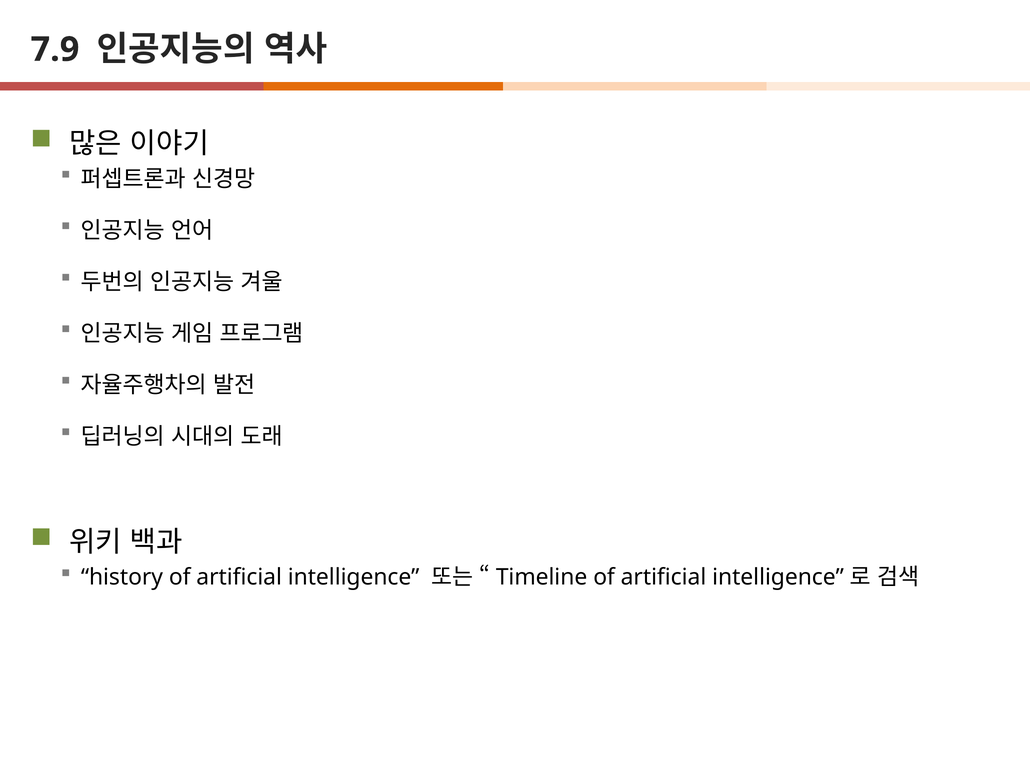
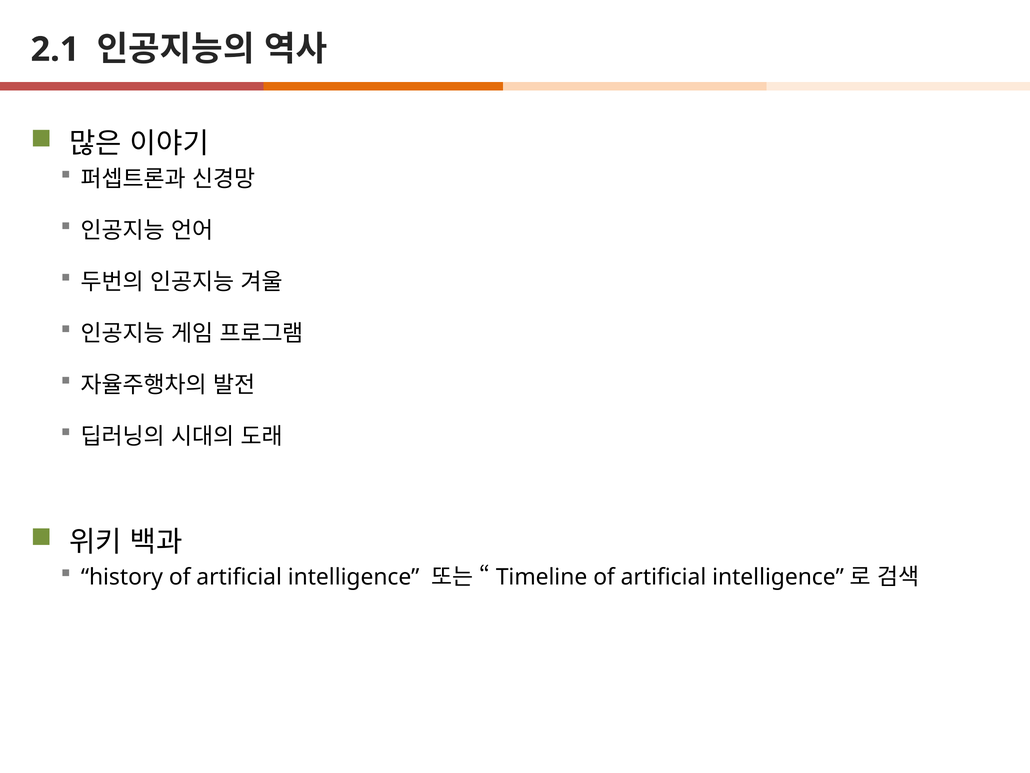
7.9: 7.9 -> 2.1 (55, 49)
